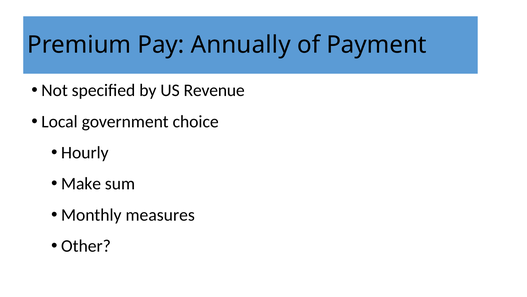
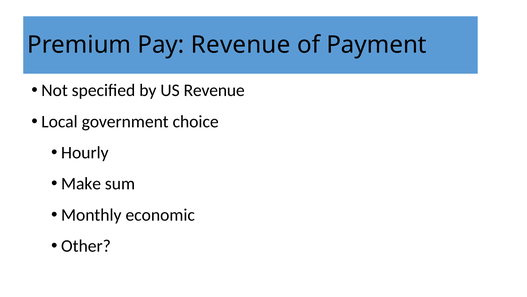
Pay Annually: Annually -> Revenue (241, 45)
measures: measures -> economic (160, 215)
